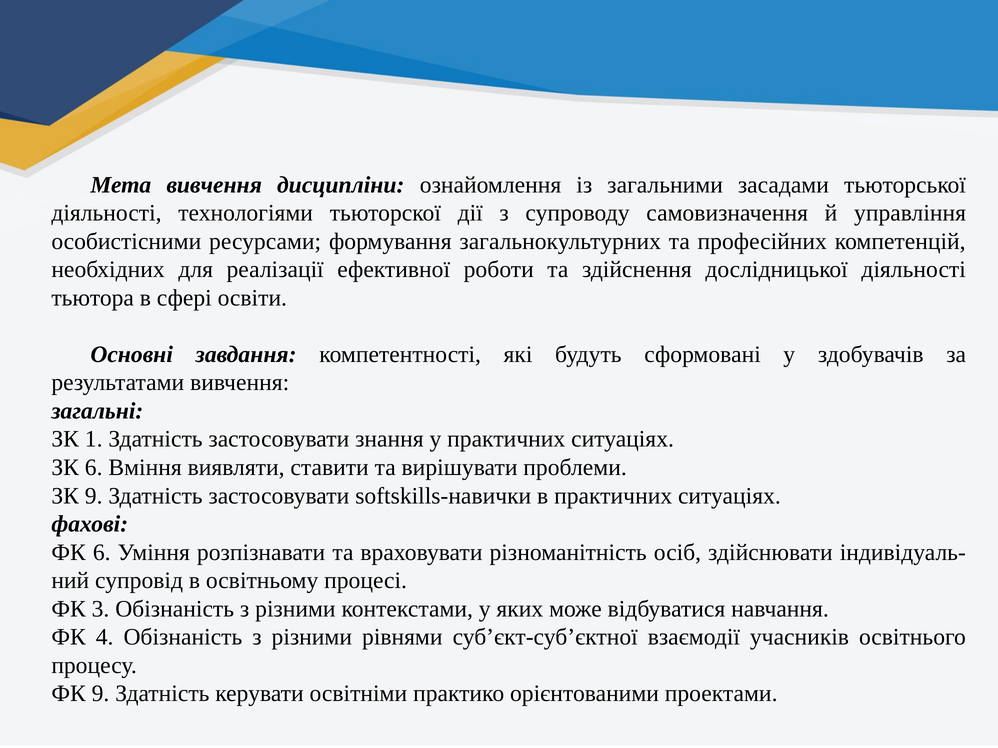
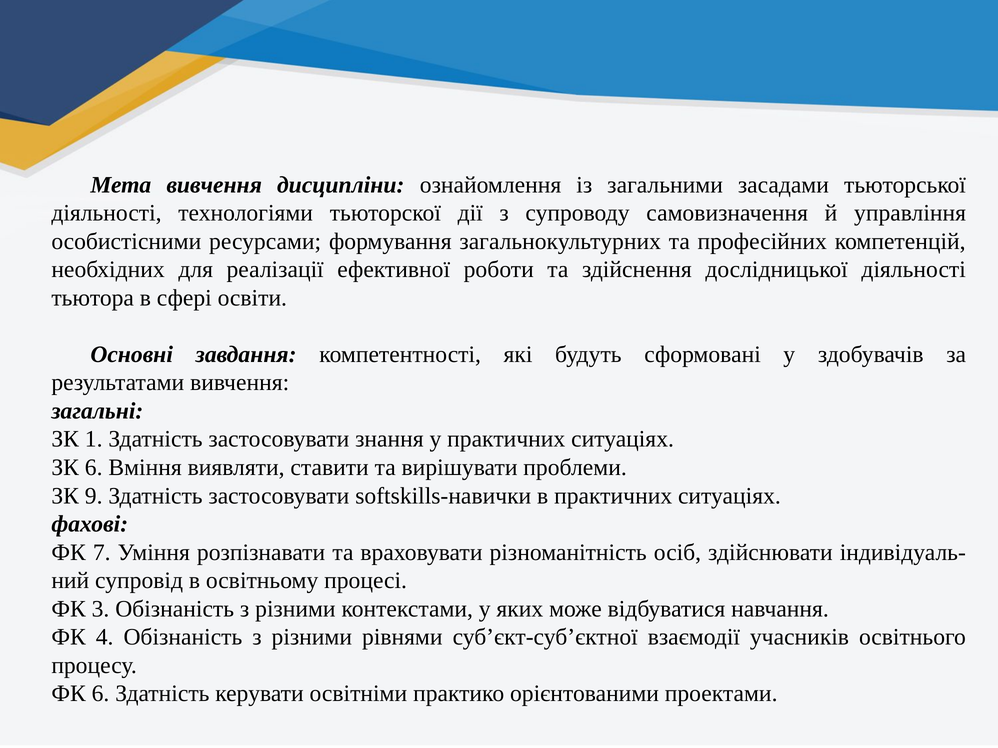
ФК 6: 6 -> 7 (102, 553)
ФК 9: 9 -> 6 (100, 694)
